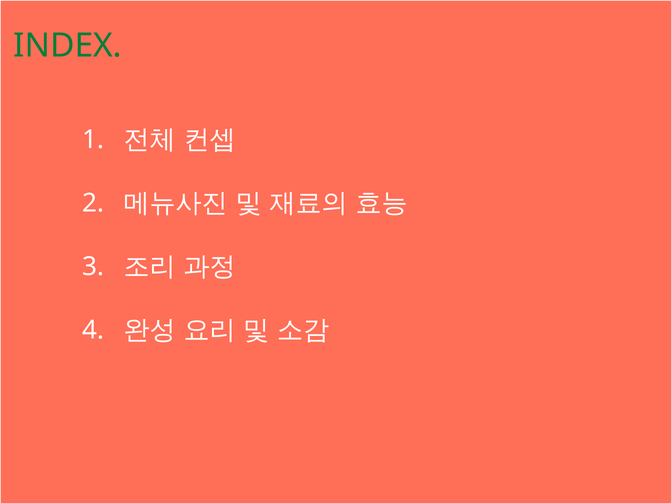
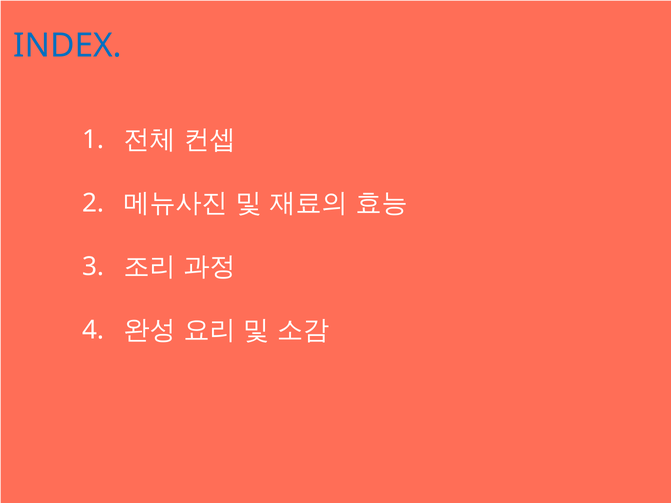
INDEX colour: green -> blue (68, 46)
